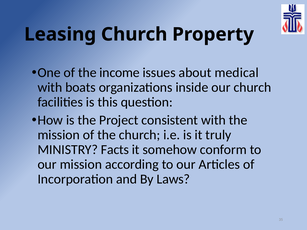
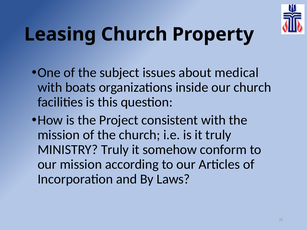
income: income -> subject (120, 73)
MINISTRY Facts: Facts -> Truly (115, 150)
